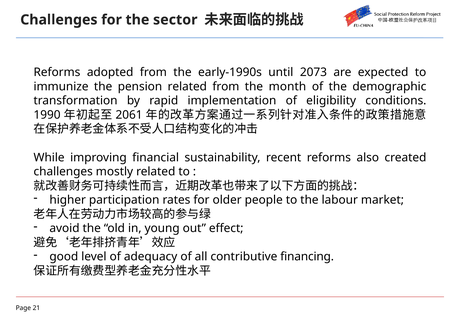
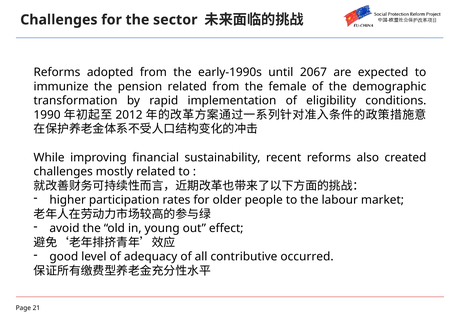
2073: 2073 -> 2067 (313, 72)
month: month -> female (288, 86)
2061: 2061 -> 2012 (129, 115)
financing: financing -> occurred (307, 256)
